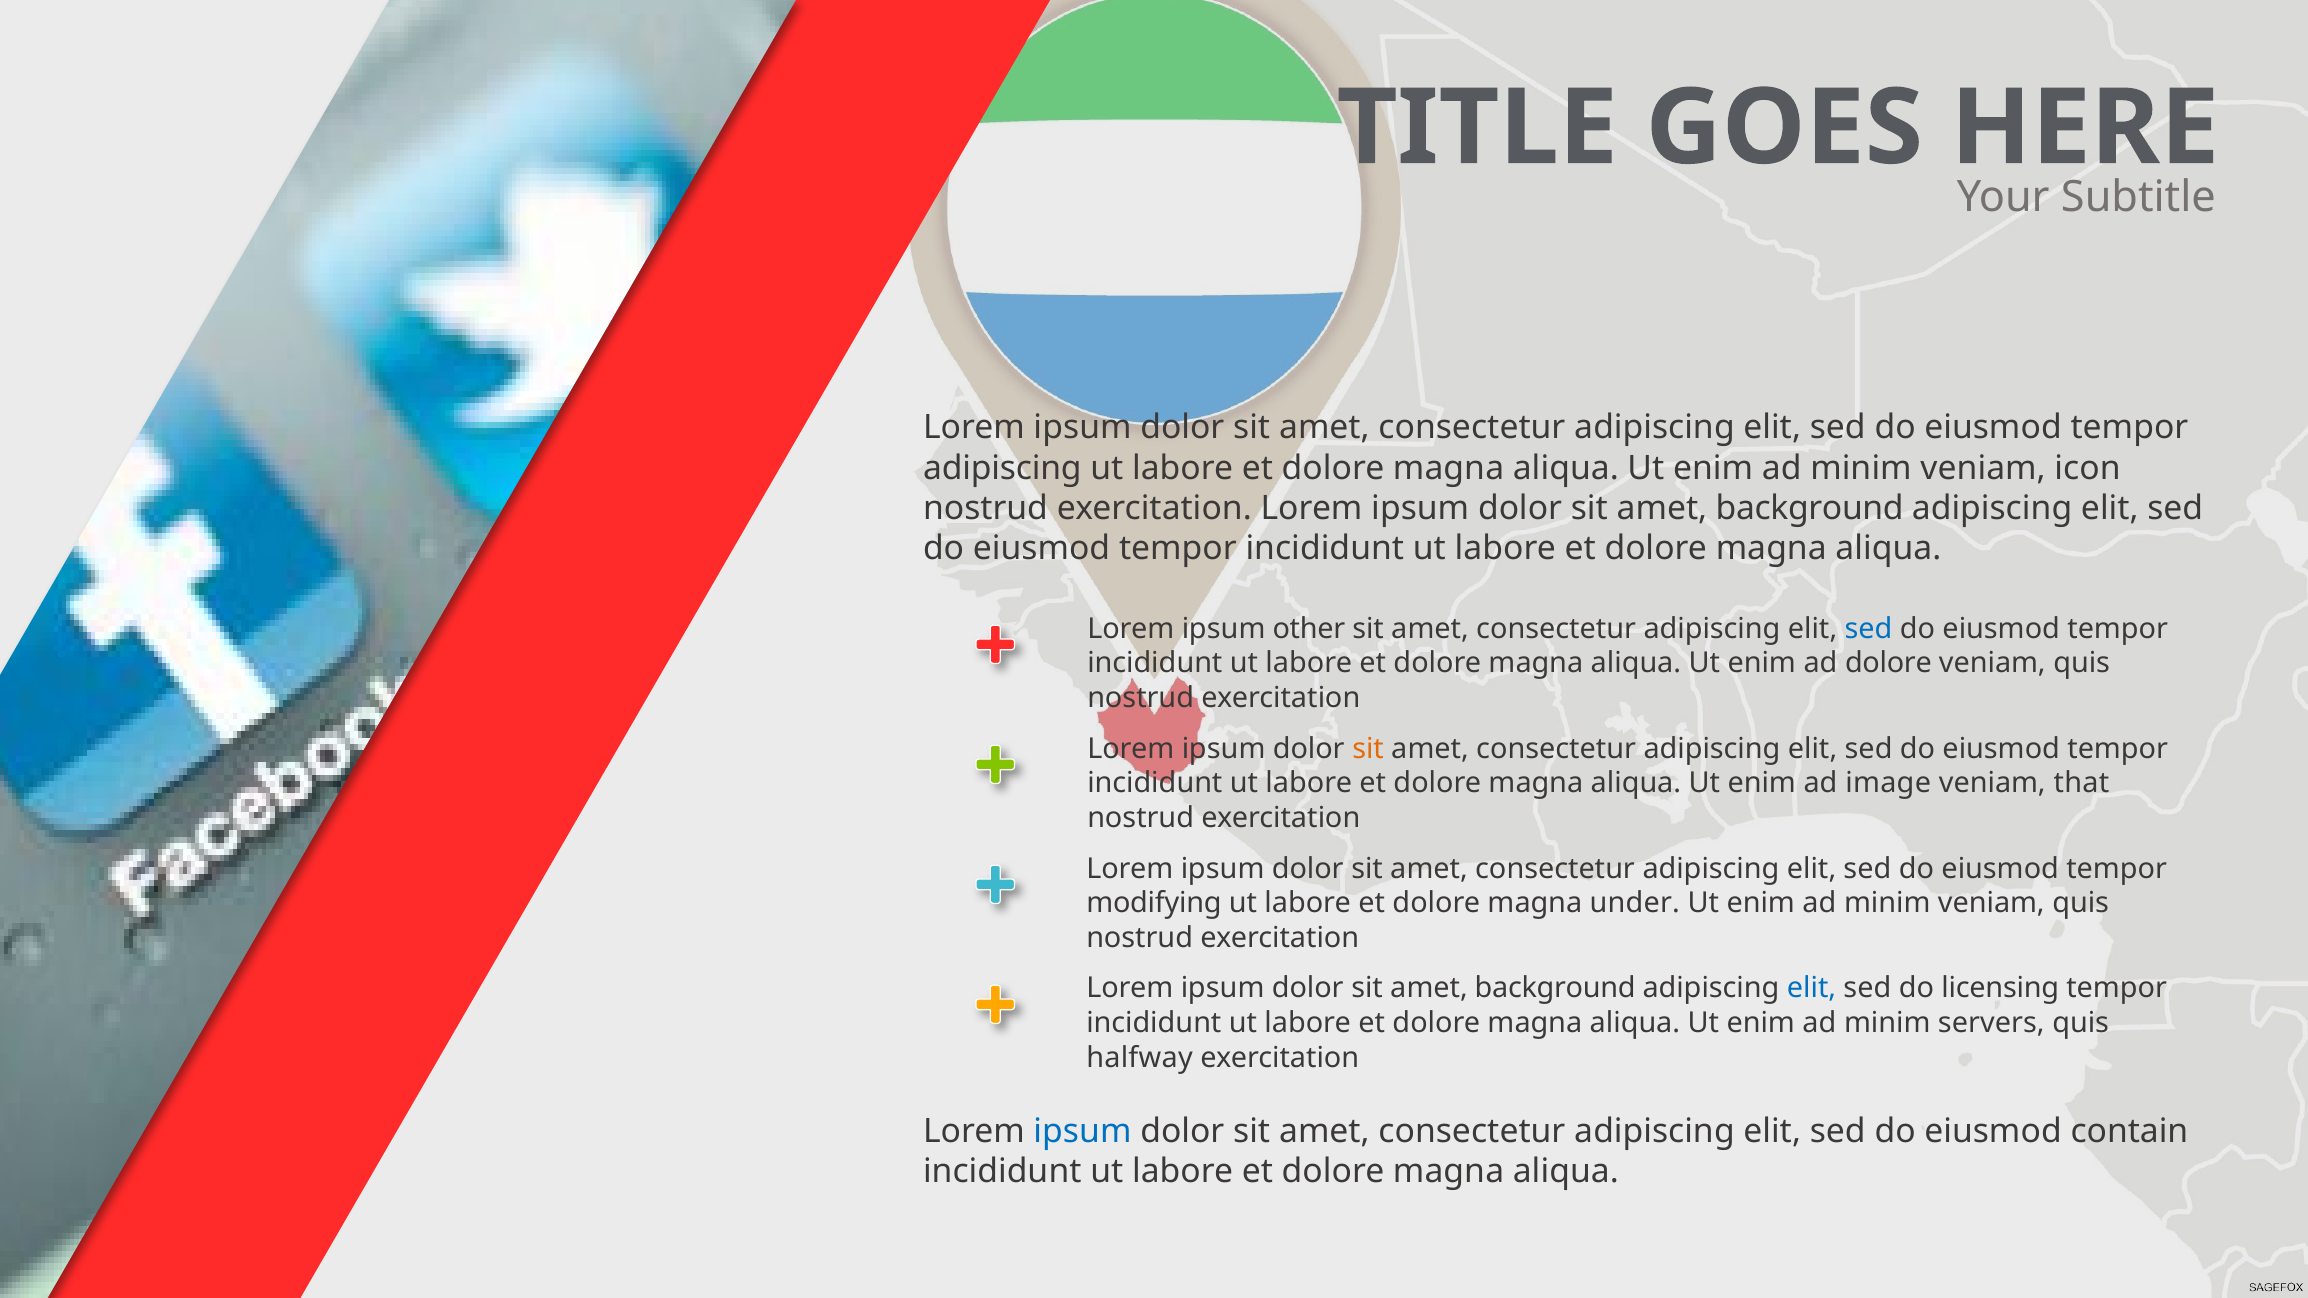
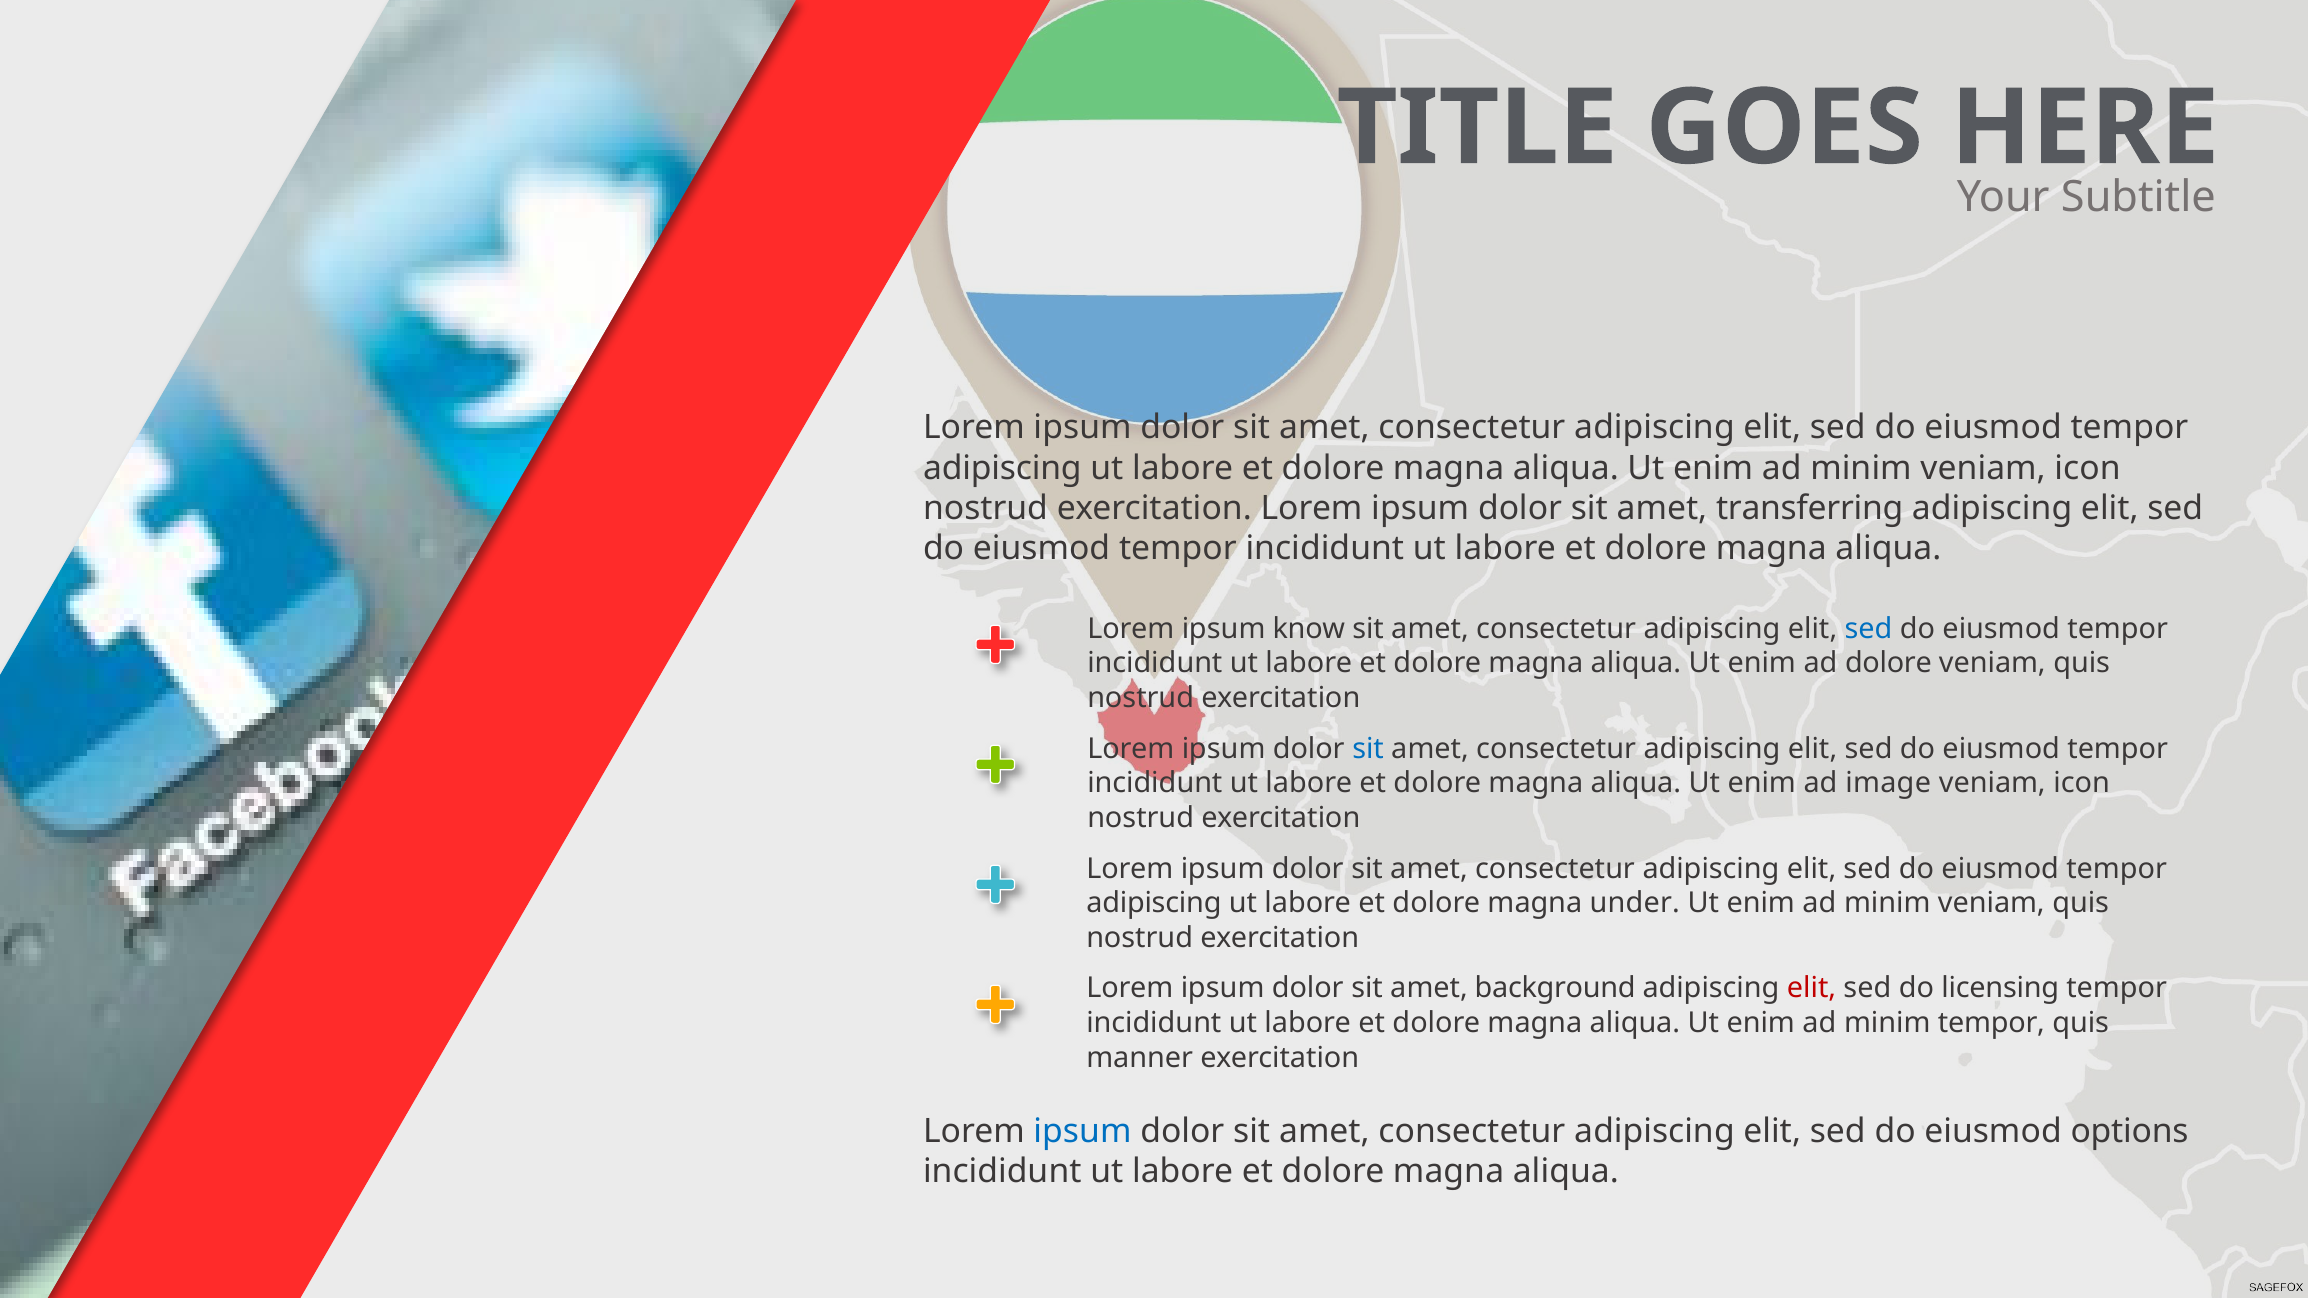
background: background -> transferring (1810, 509)
other: other -> know (1309, 629)
sit colour: orange -> blue (1368, 749)
that: that -> icon (2082, 783)
modifying: modifying -> adipiscing (1154, 903)
elit colour: blue -> red (1811, 989)
minim servers: servers -> tempor (1991, 1023)
halfway: halfway -> manner (1140, 1058)
contain: contain -> options (2130, 1131)
